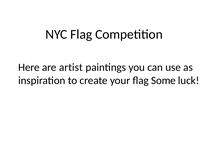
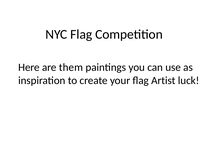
artist: artist -> them (71, 67)
Some: Some -> Artist (163, 81)
